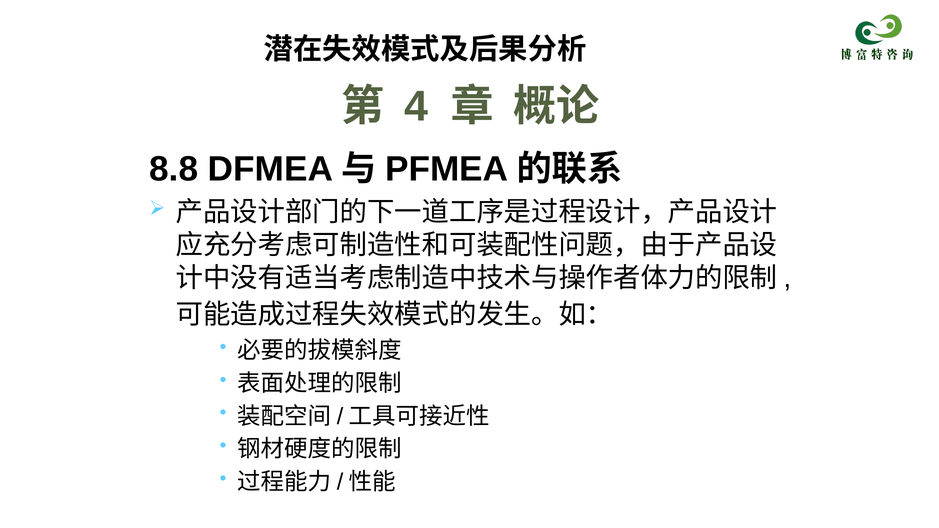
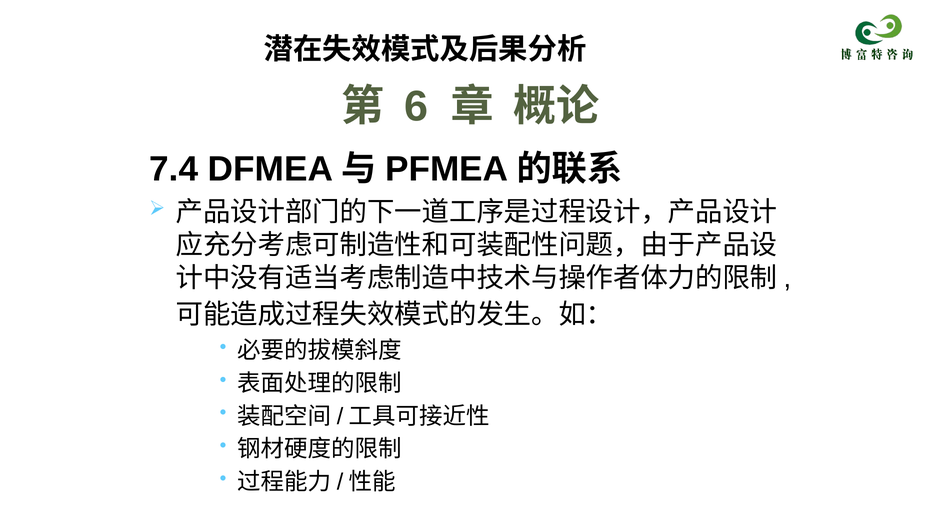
4: 4 -> 6 (416, 107)
8.8: 8.8 -> 7.4 (174, 169)
